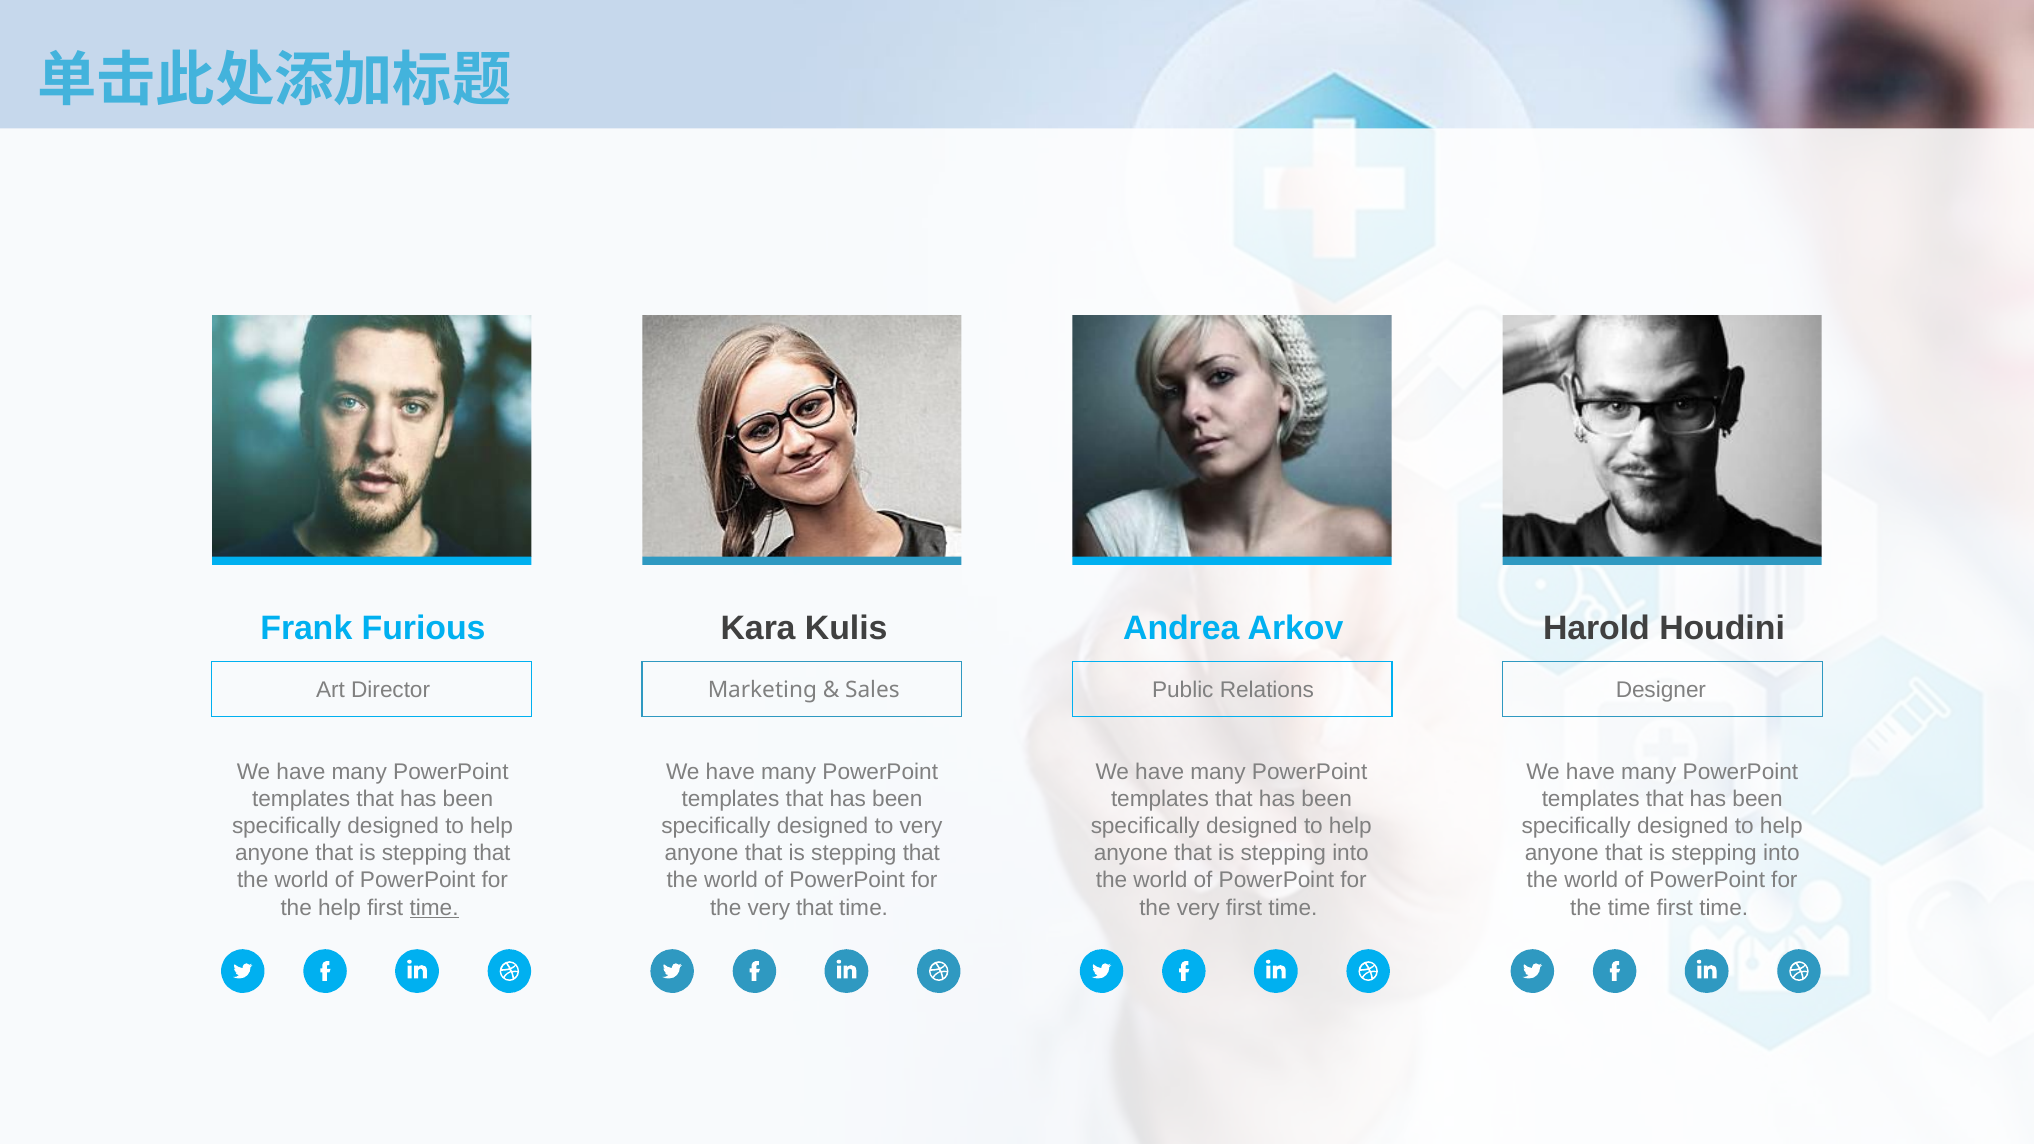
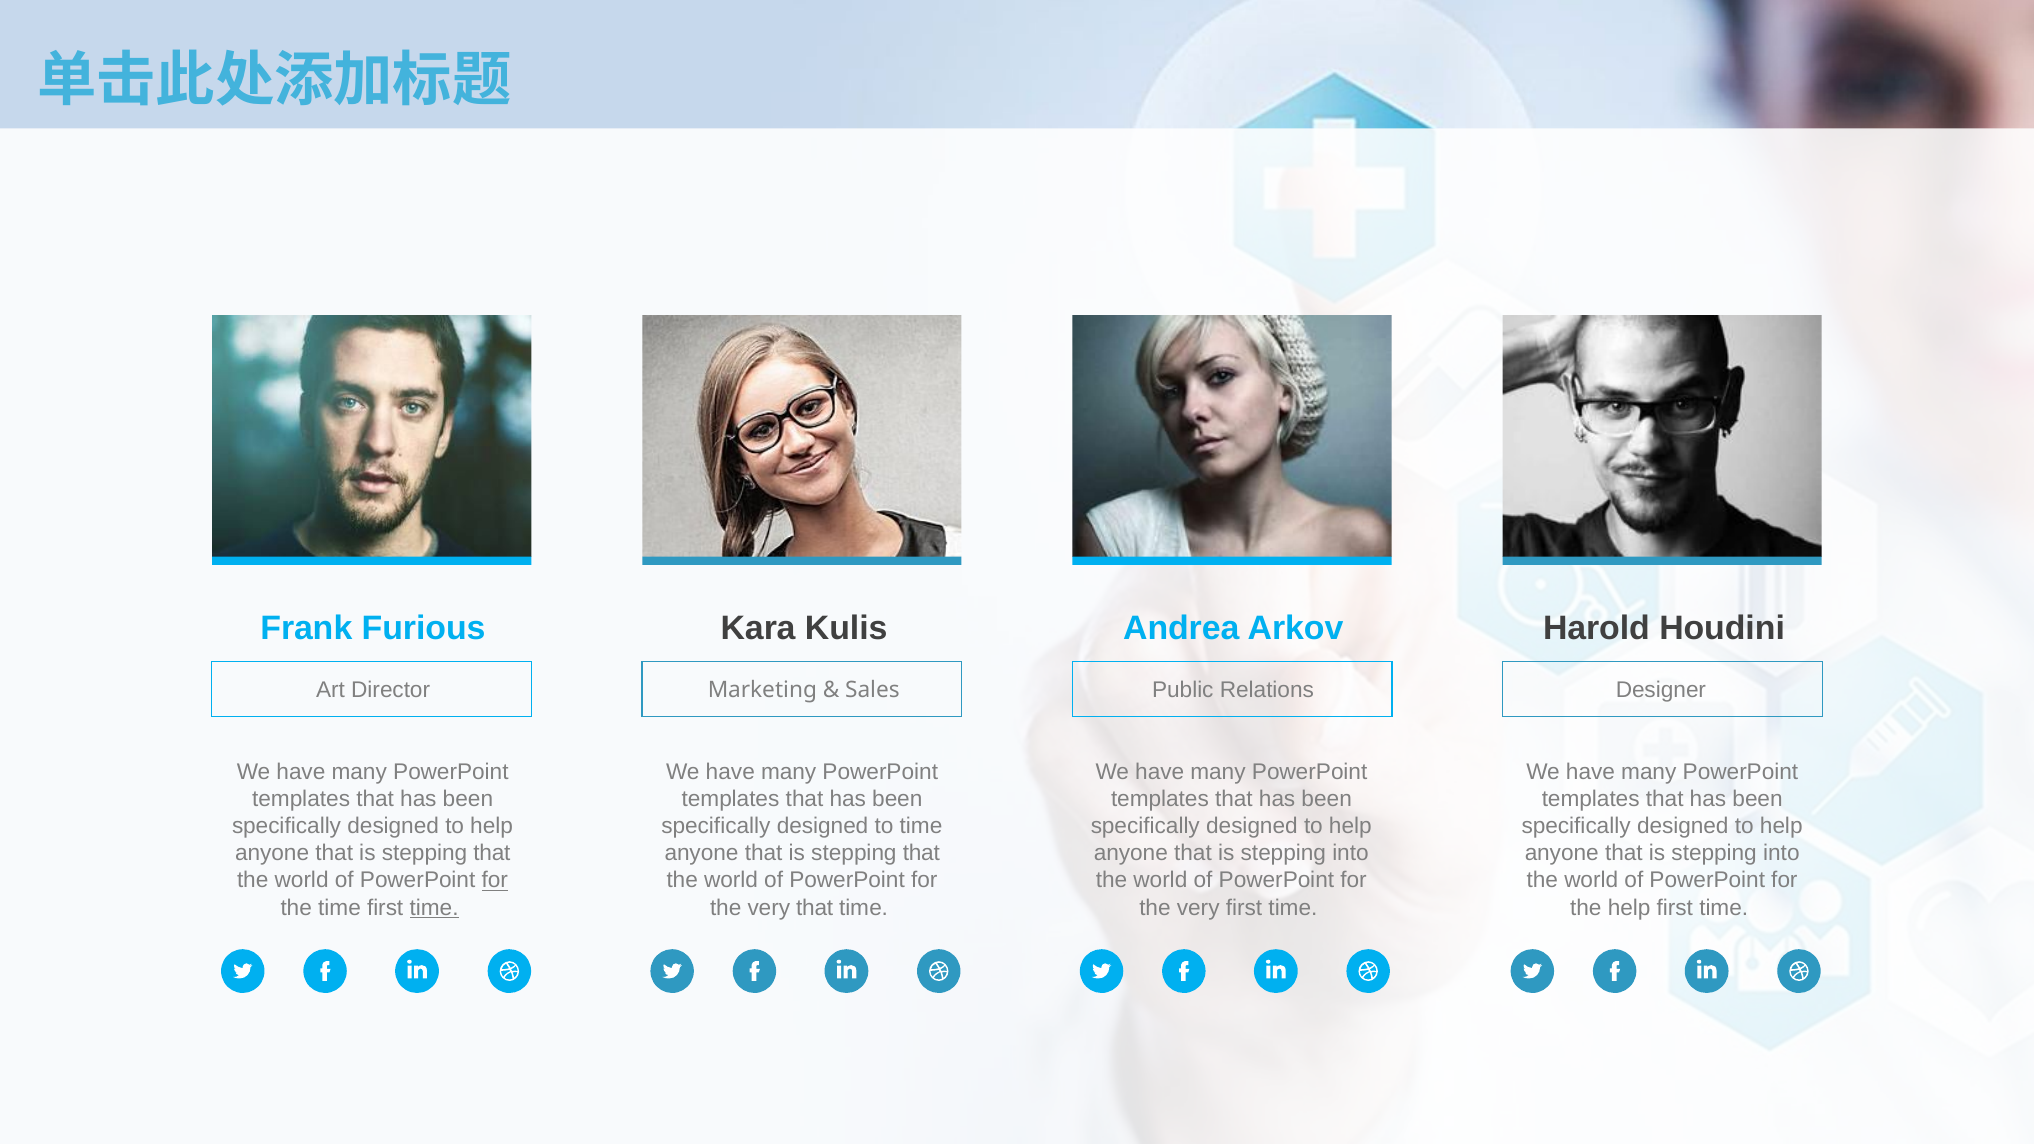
to very: very -> time (921, 826)
for underline: none -> present (495, 881)
the help: help -> time (340, 908)
the time: time -> help (1629, 908)
